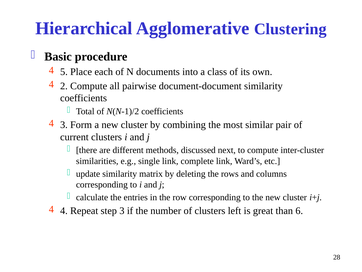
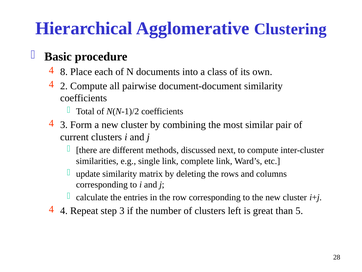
5: 5 -> 8 (64, 72)
6: 6 -> 5 (299, 211)
